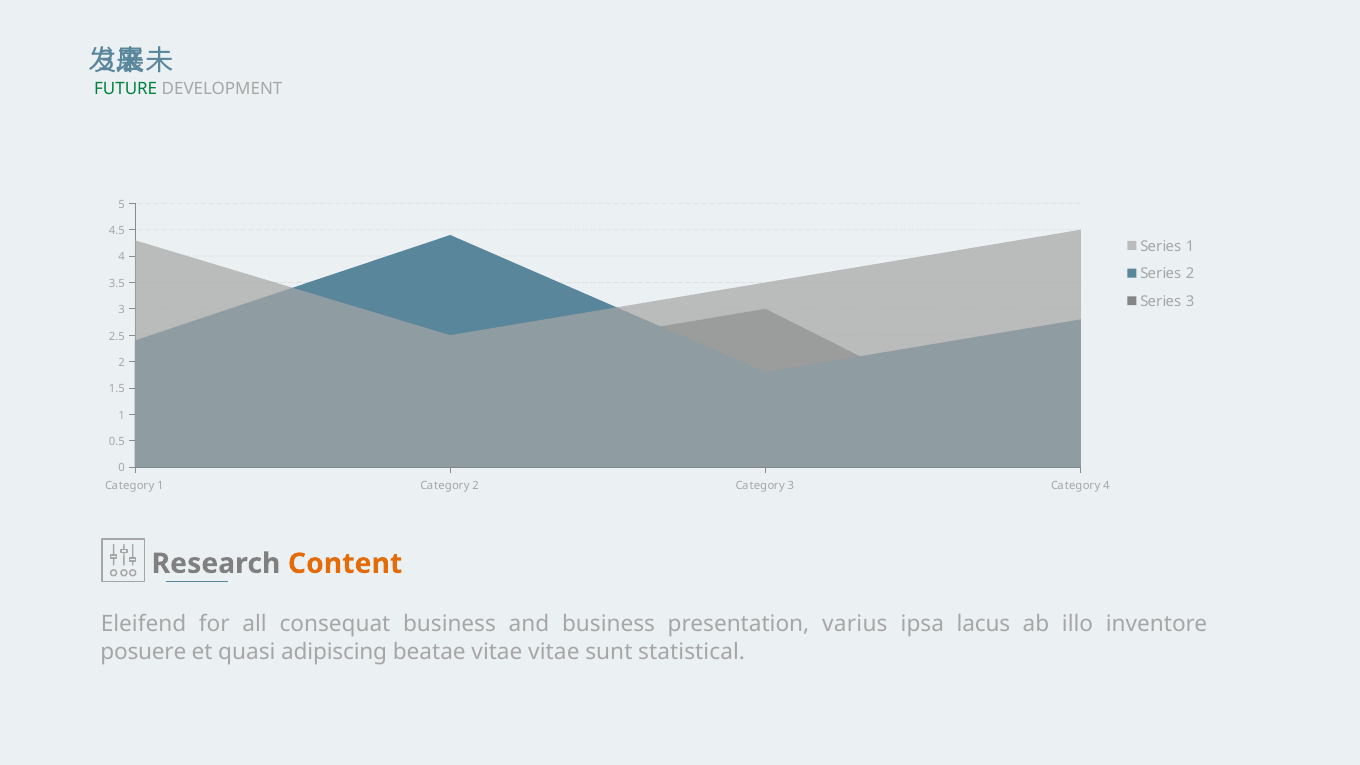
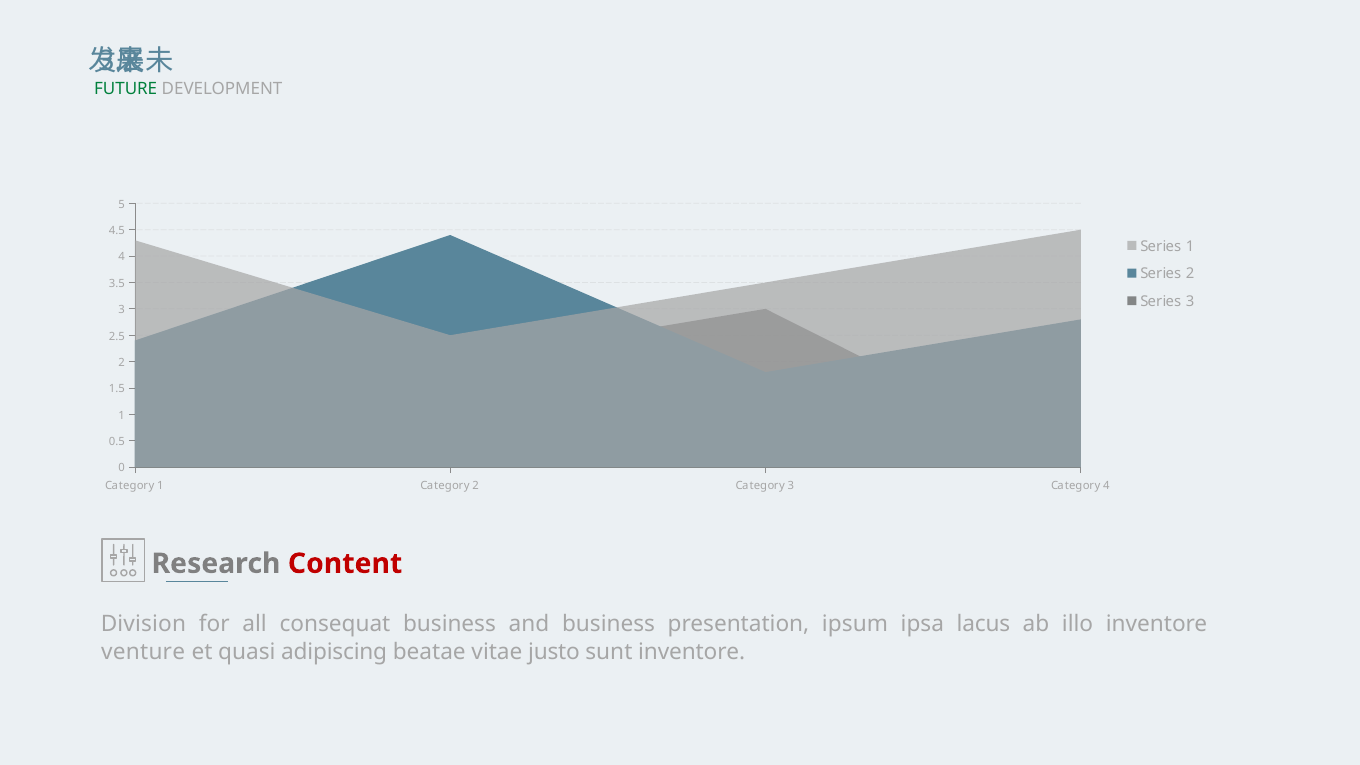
Content colour: orange -> red (345, 564)
Eleifend: Eleifend -> Division (143, 625)
varius: varius -> ipsum (855, 625)
posuere: posuere -> venture (143, 652)
vitae vitae: vitae -> justo (554, 652)
sunt statistical: statistical -> inventore (692, 652)
